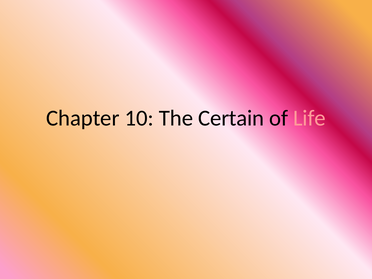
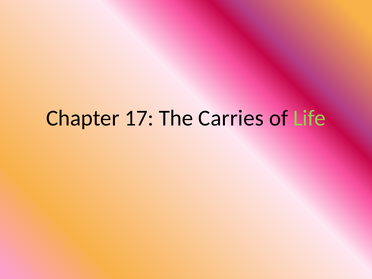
10: 10 -> 17 (139, 118)
Certain: Certain -> Carries (231, 118)
Life colour: pink -> light green (309, 118)
